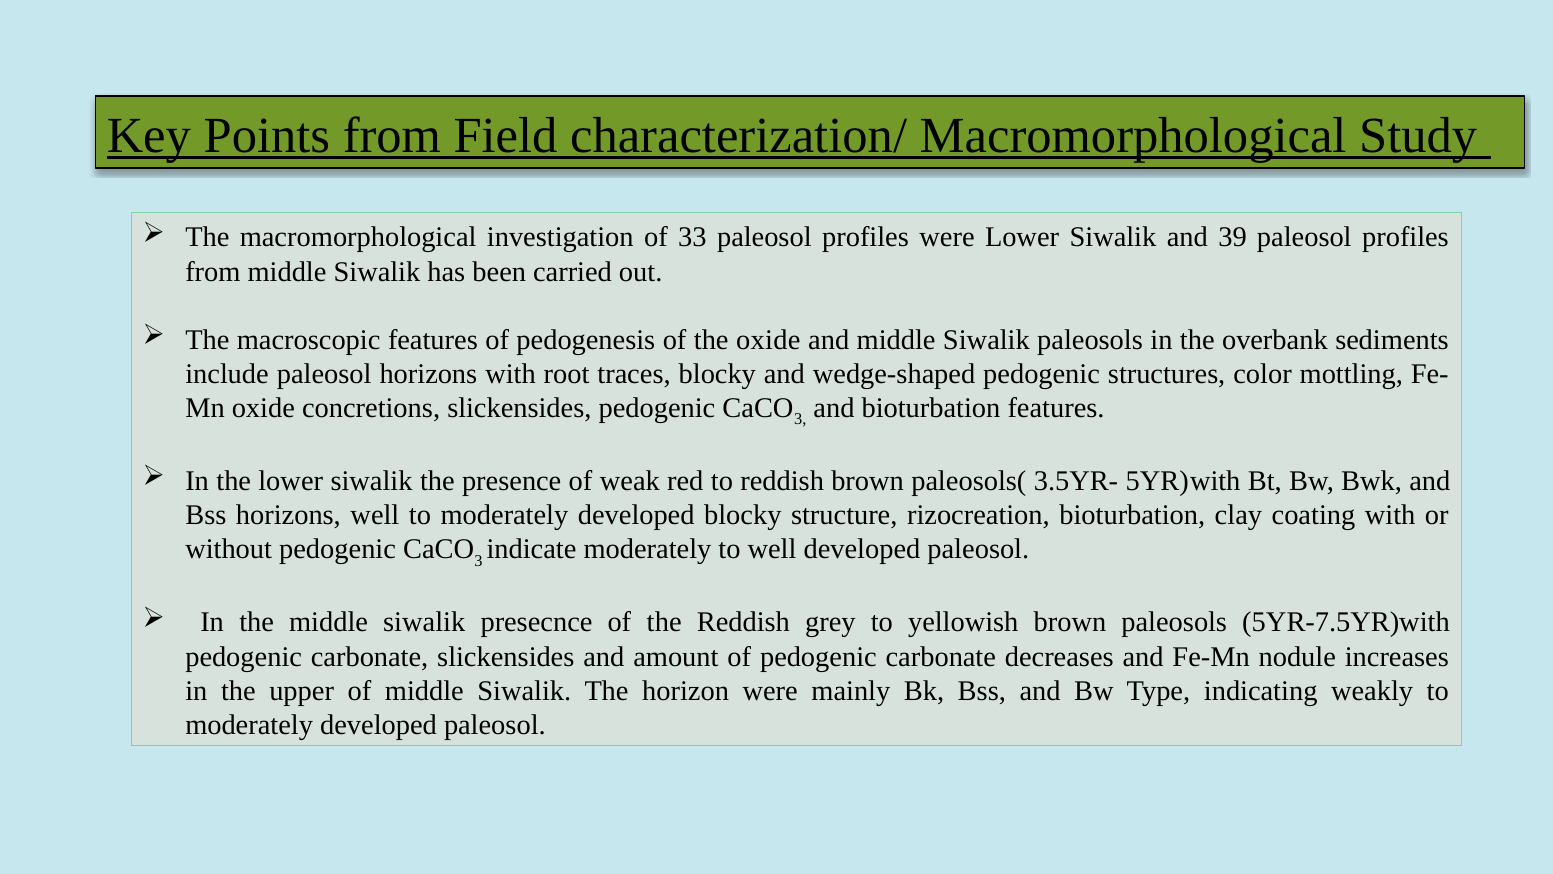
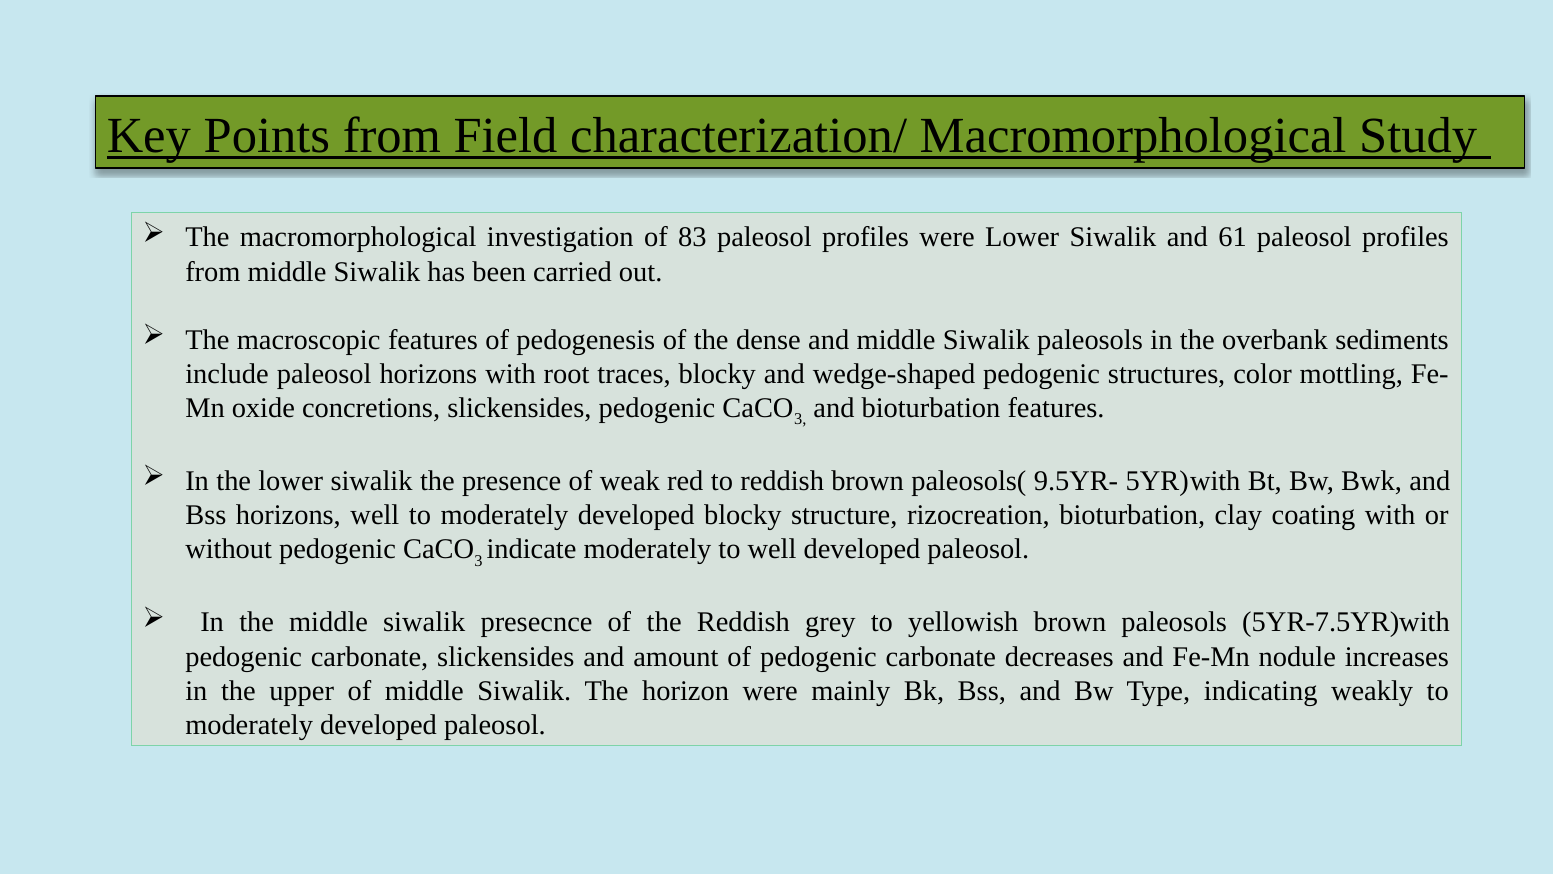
33: 33 -> 83 (692, 237)
39: 39 -> 61 (1233, 237)
the oxide: oxide -> dense (768, 340)
3.5YR-: 3.5YR- -> 9.5YR- (1076, 481)
